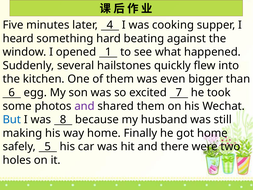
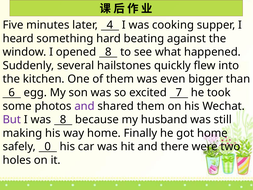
opened 1: 1 -> 8 (108, 52)
But colour: blue -> purple (12, 119)
5: 5 -> 0 (48, 146)
